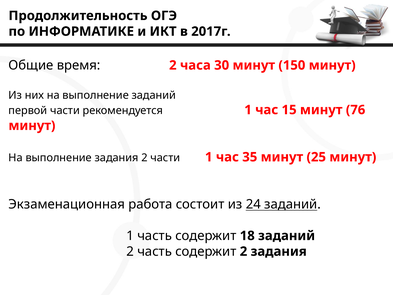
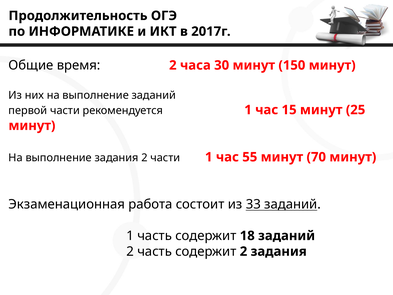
76: 76 -> 25 (356, 110)
35: 35 -> 55 (250, 157)
25: 25 -> 70 (316, 157)
24: 24 -> 33 (253, 204)
